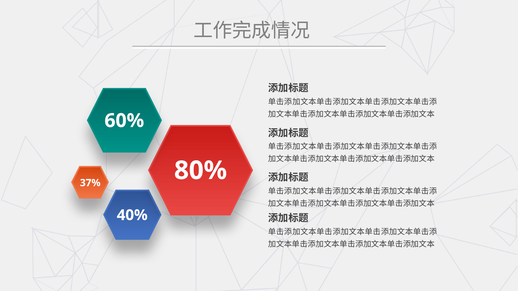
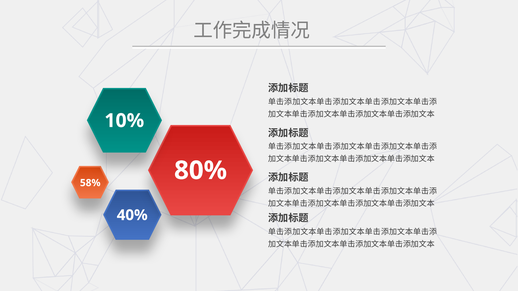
60%: 60% -> 10% (124, 121)
37%: 37% -> 58% (90, 183)
